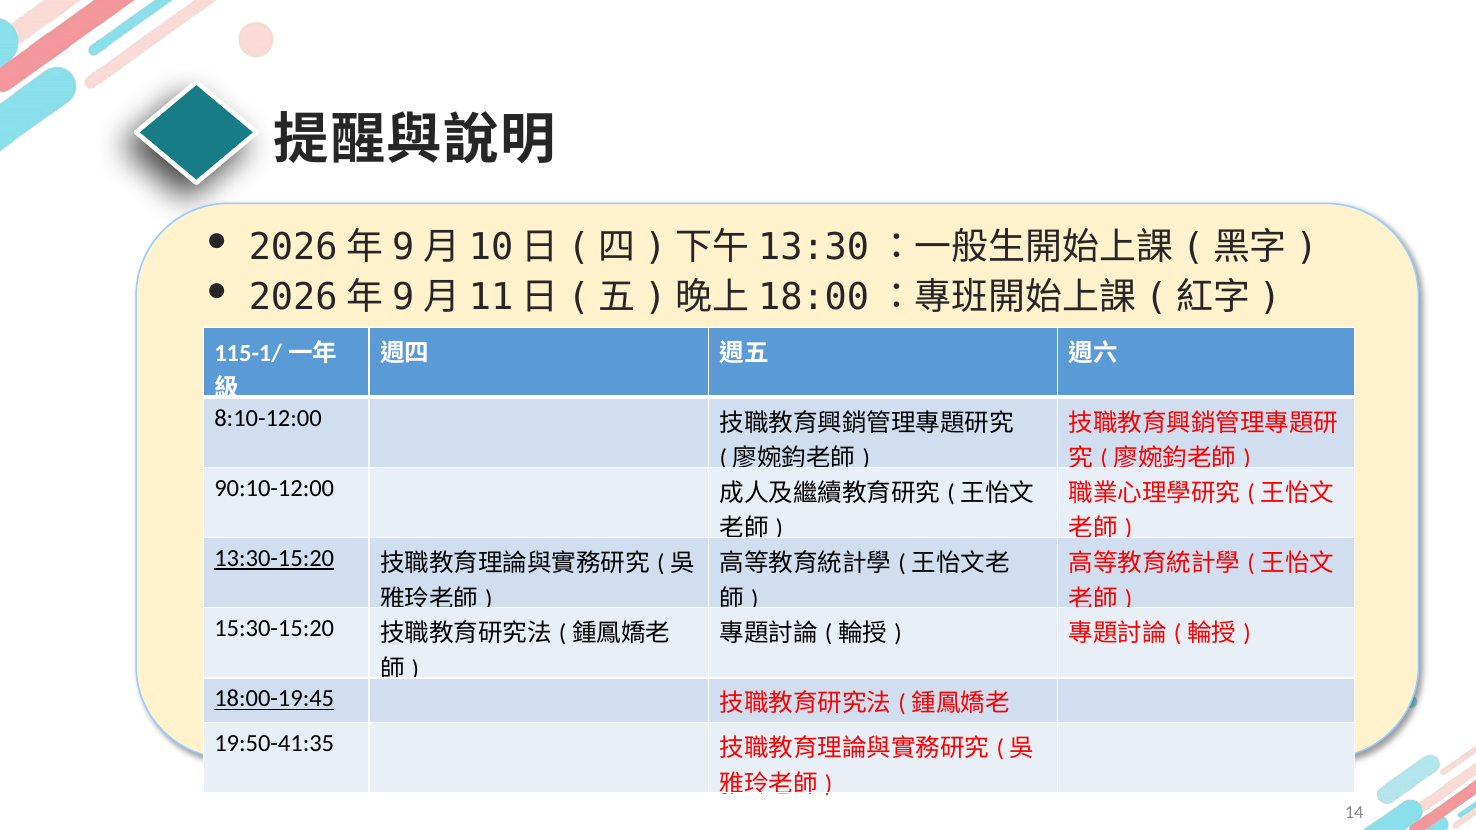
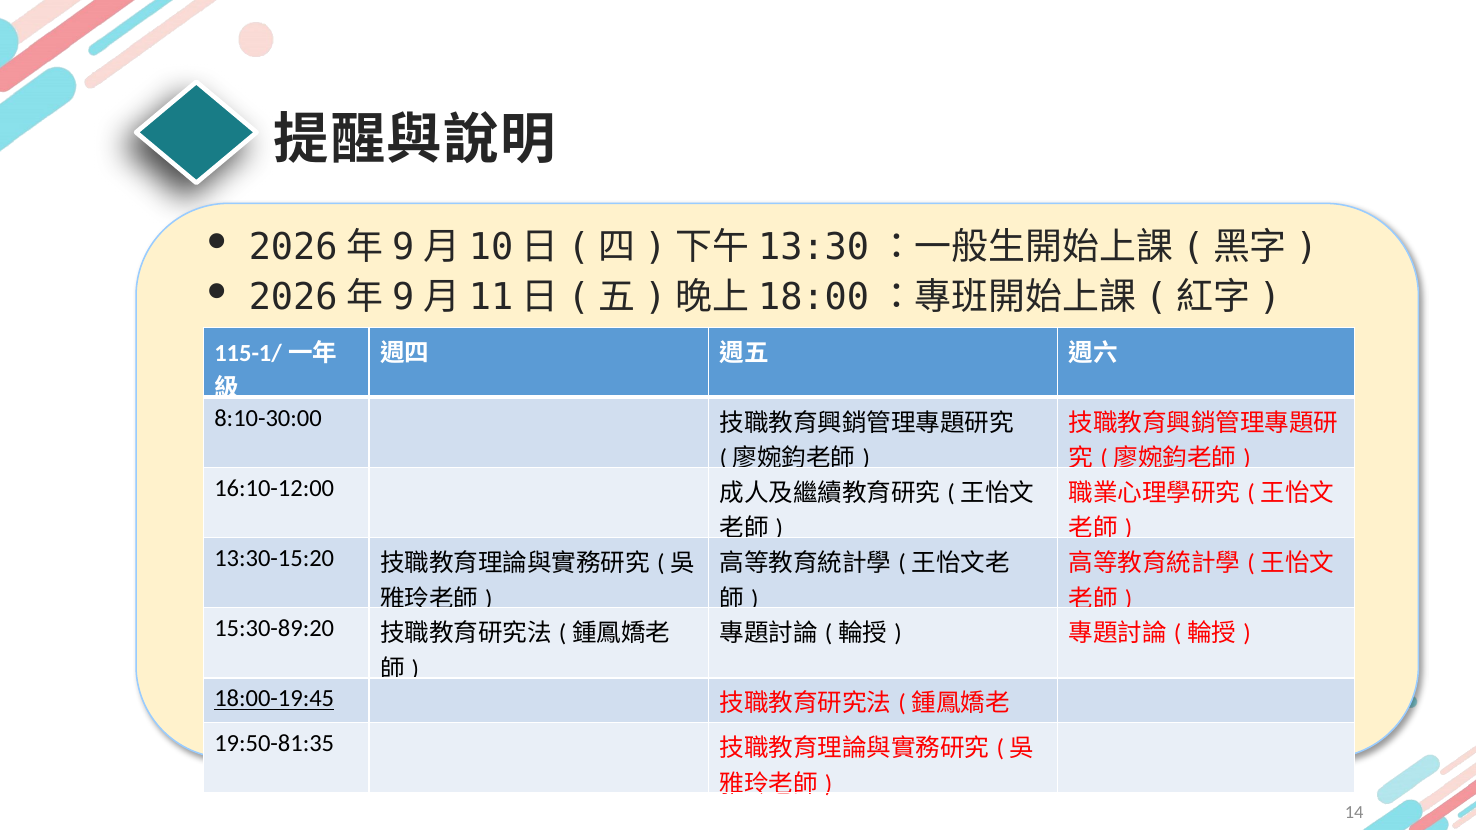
8:10-12:00: 8:10-12:00 -> 8:10-30:00 (268, 418)
90:10-12:00: 90:10-12:00 -> 16:10-12:00 (274, 489)
13:30-15:20 underline: present -> none (274, 559)
15:30-15:20: 15:30-15:20 -> 15:30-89:20 (274, 629)
19:50-41:35: 19:50-41:35 -> 19:50-81:35 (274, 744)
